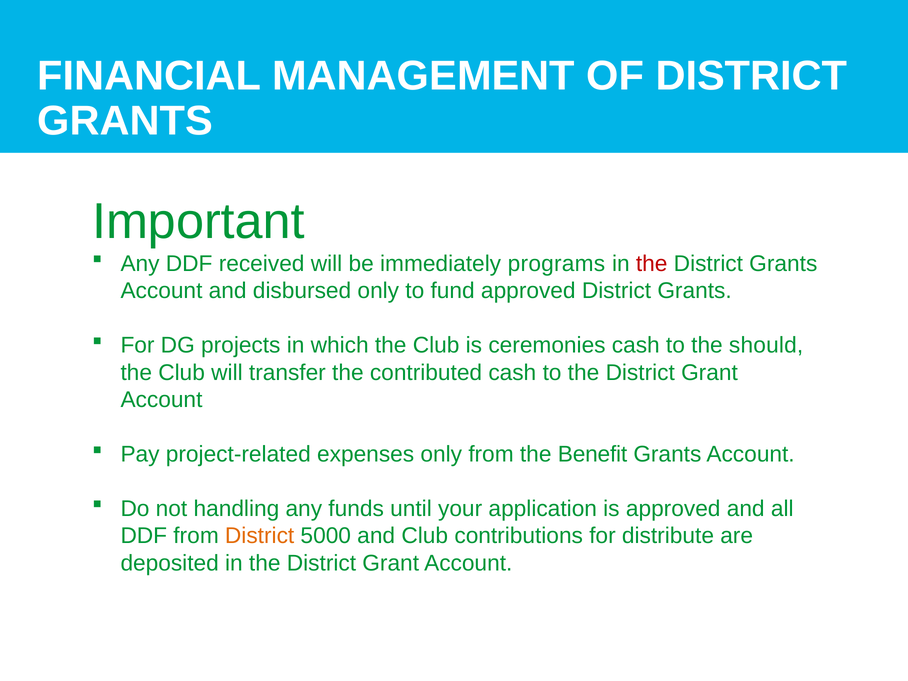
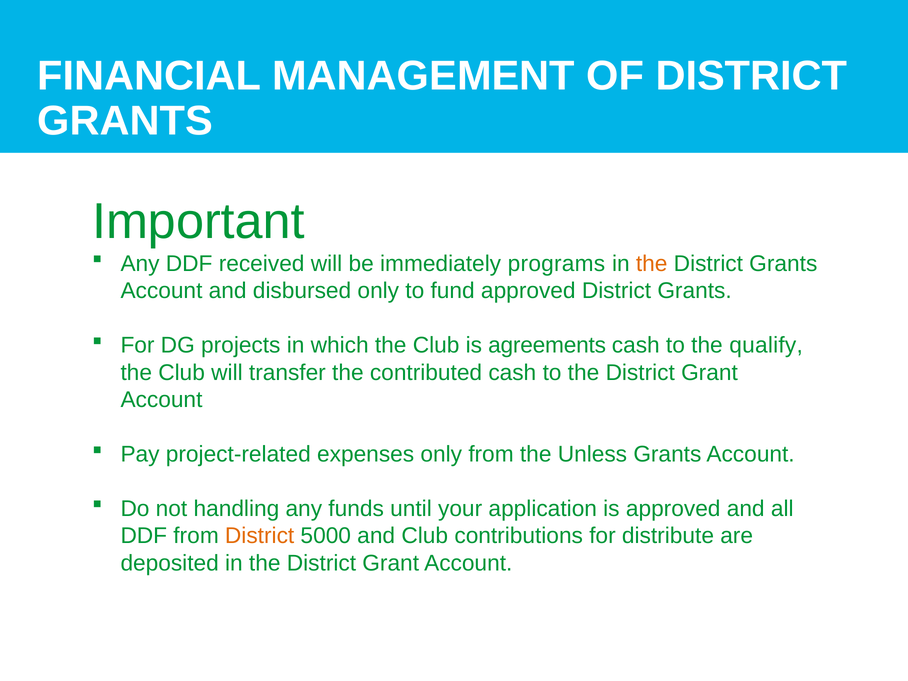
the colour: red -> orange (652, 264)
ceremonies: ceremonies -> agreements (547, 345)
should: should -> qualify (766, 345)
Benefit: Benefit -> Unless (592, 454)
